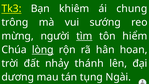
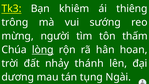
chung: chung -> thiêng (132, 9)
tìm underline: present -> none (84, 36)
hiểm: hiểm -> thấm (135, 36)
